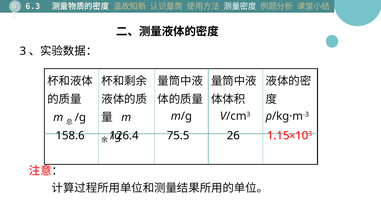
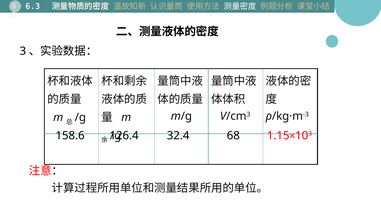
75.5: 75.5 -> 32.4 (178, 136)
26: 26 -> 68 (233, 136)
